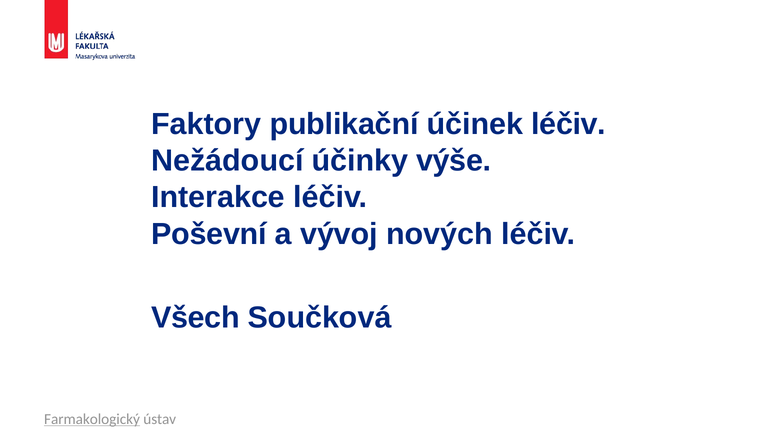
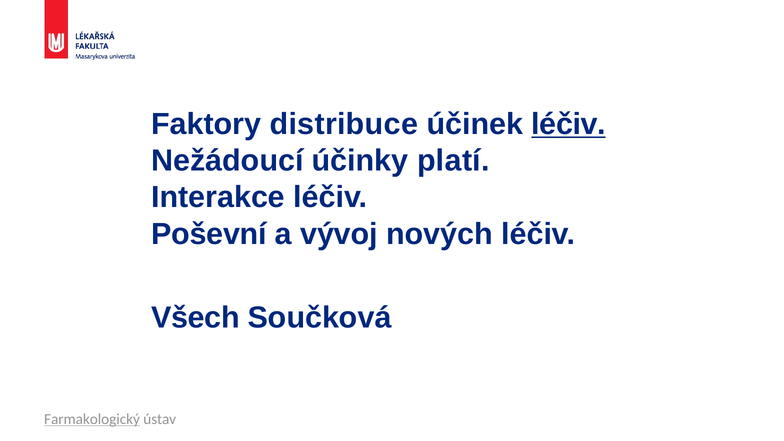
publikační: publikační -> distribuce (344, 124)
léčiv underline: none -> present (569, 124)
výše: výše -> platí (453, 161)
